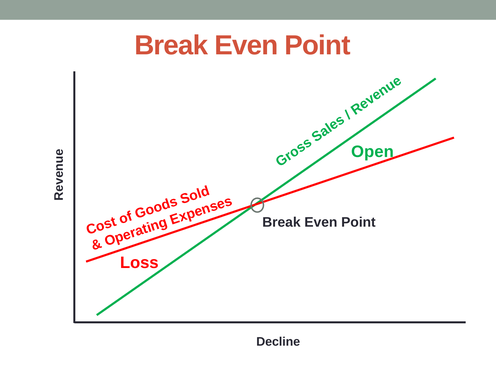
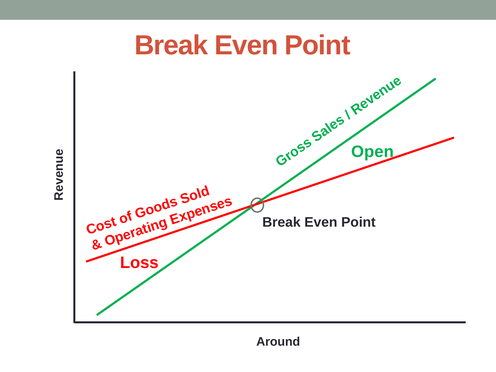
Decline: Decline -> Around (278, 342)
